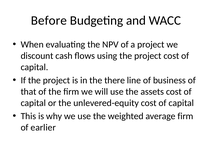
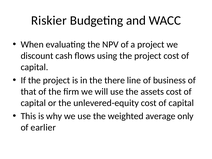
Before: Before -> Riskier (49, 21)
average firm: firm -> only (186, 116)
